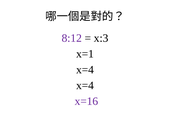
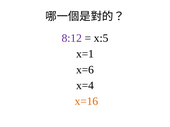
x:3: x:3 -> x:5 (101, 38)
x=4: x=4 -> x=6 (85, 70)
x=16 colour: purple -> orange (86, 102)
